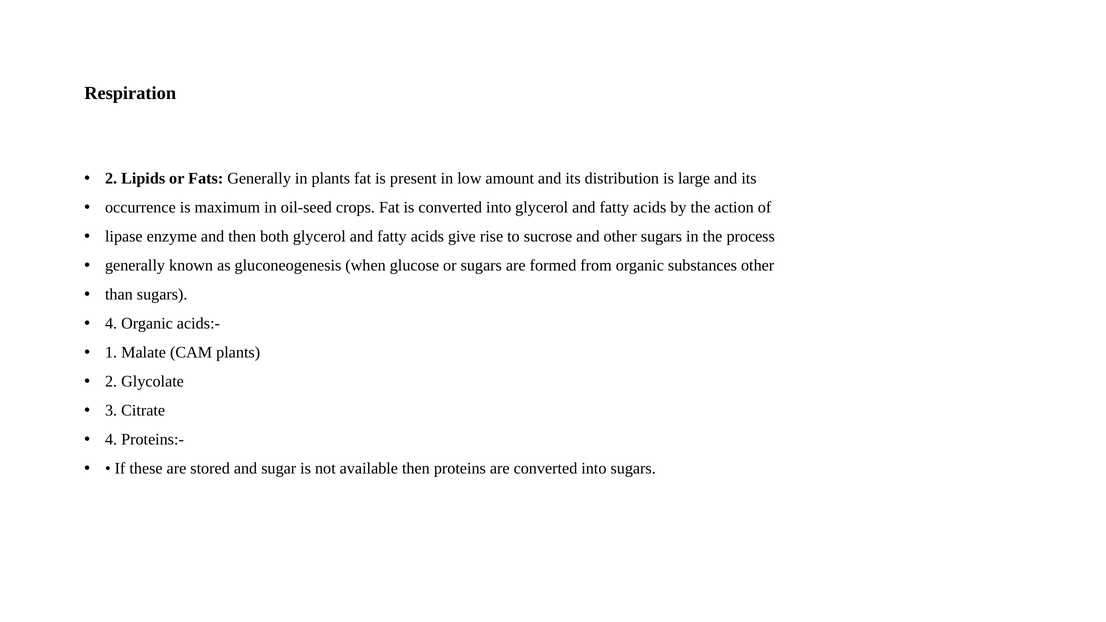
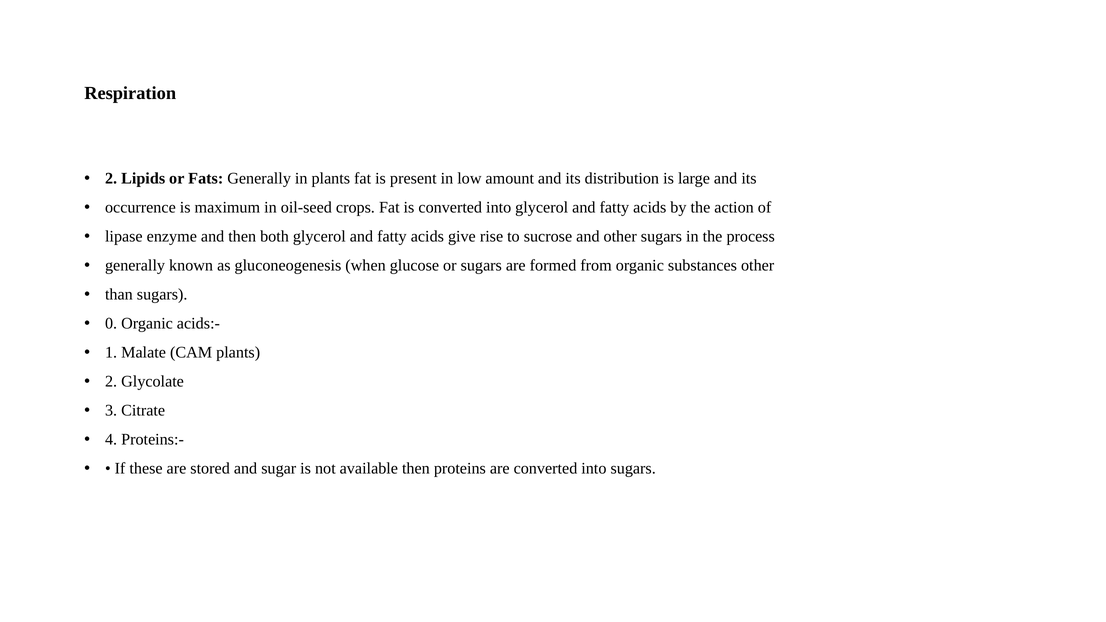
4: 4 -> 0 (111, 323)
